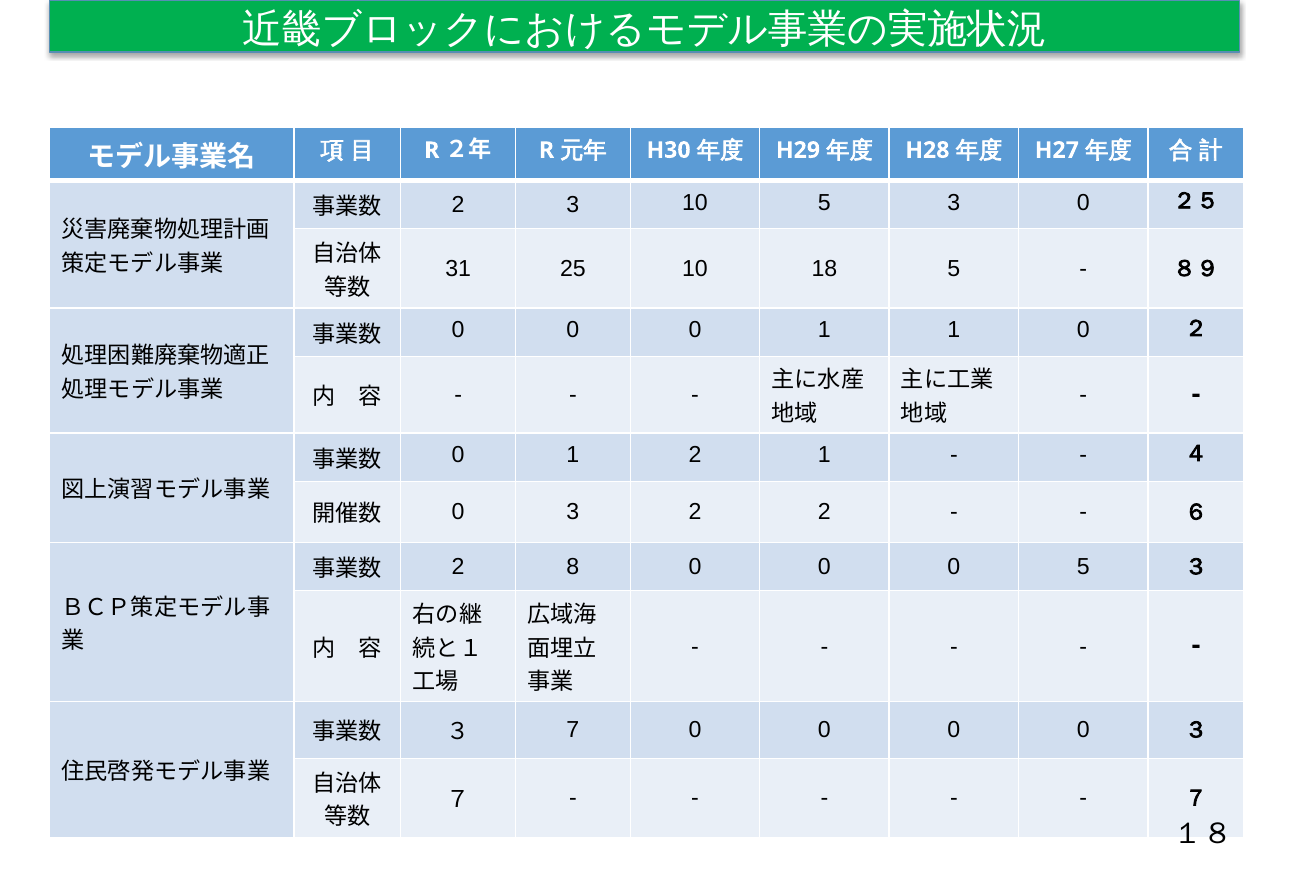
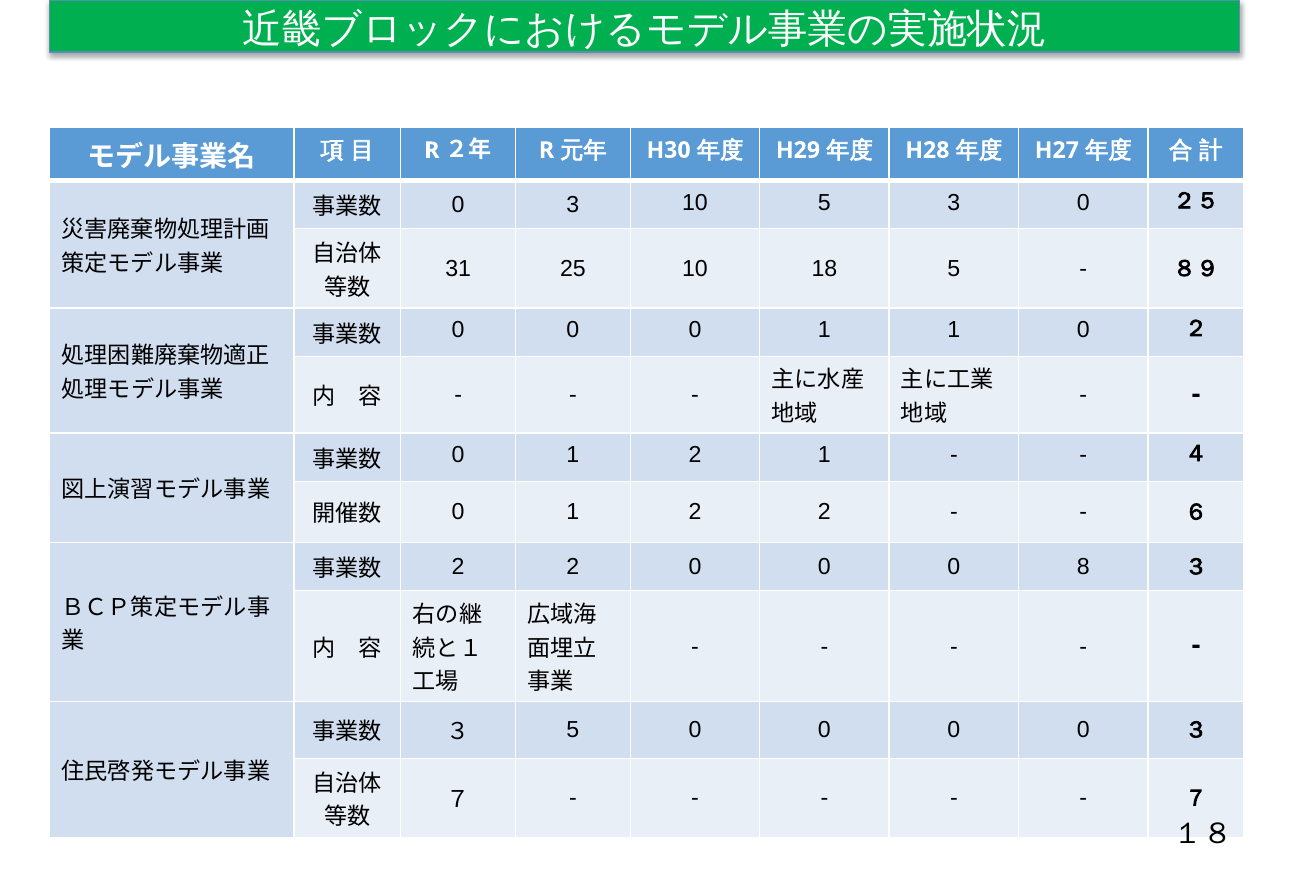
2: 2 -> 0 (458, 205)
3: 3 -> 1 (573, 513)
8: 8 -> 2 (573, 567)
0 5: 5 -> 8 (1083, 567)
３ 7: 7 -> 5 (573, 730)
